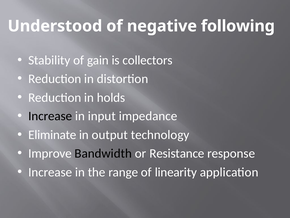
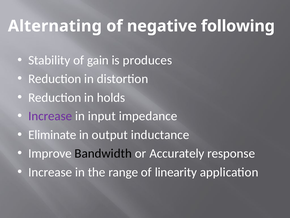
Understood: Understood -> Alternating (55, 26)
collectors: collectors -> produces (147, 60)
Increase colour: black -> purple (50, 116)
technology: technology -> inductance (160, 135)
Resistance: Resistance -> Accurately (177, 153)
